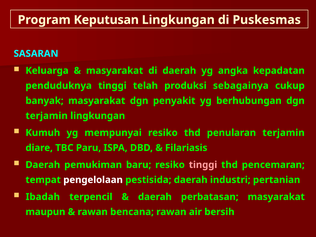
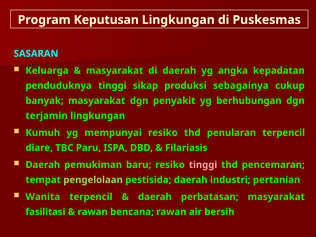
telah: telah -> sikap (146, 86)
penularan terjamin: terjamin -> terpencil (284, 133)
pengelolaan colour: white -> light green (93, 180)
Ibadah: Ibadah -> Wanita (43, 197)
maupun: maupun -> fasilitasi (45, 212)
